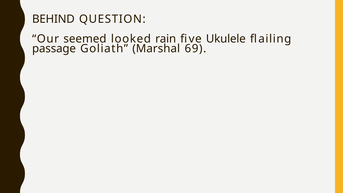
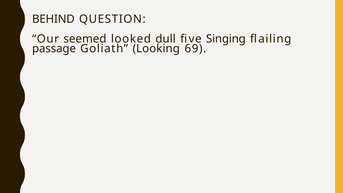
rain: rain -> dull (166, 39)
Ukulele: Ukulele -> Singing (226, 39)
Marshal: Marshal -> Looking (156, 49)
